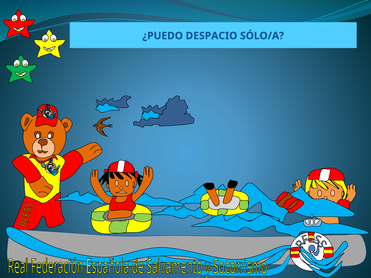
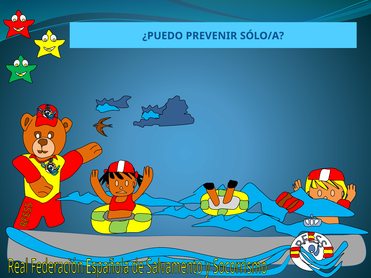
DESPACIO: DESPACIO -> PREVENIR (211, 36)
